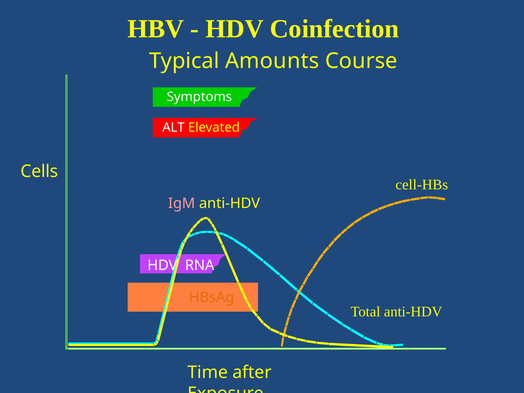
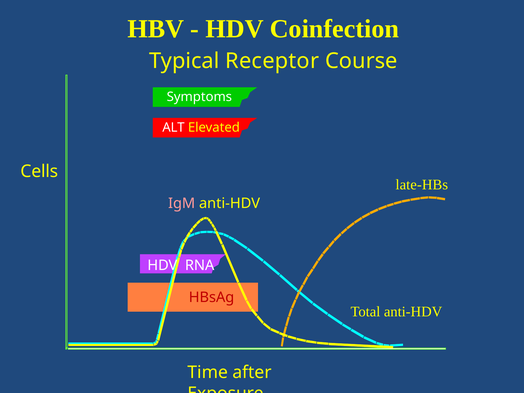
Amounts: Amounts -> Receptor (272, 61)
cell-HBs: cell-HBs -> late-HBs (422, 185)
HBsAg colour: orange -> red (212, 297)
